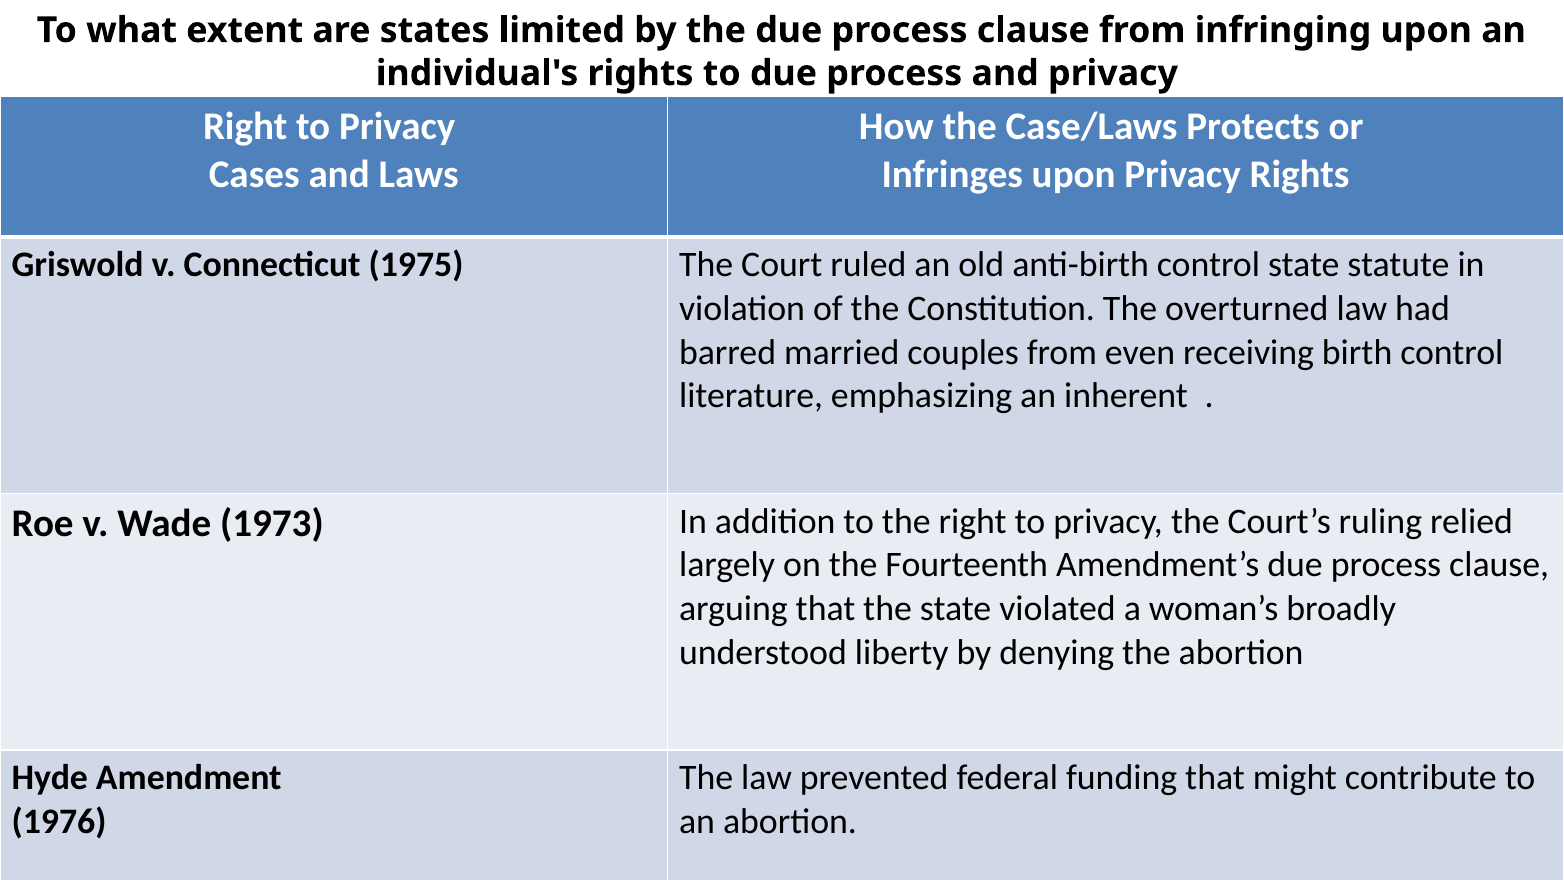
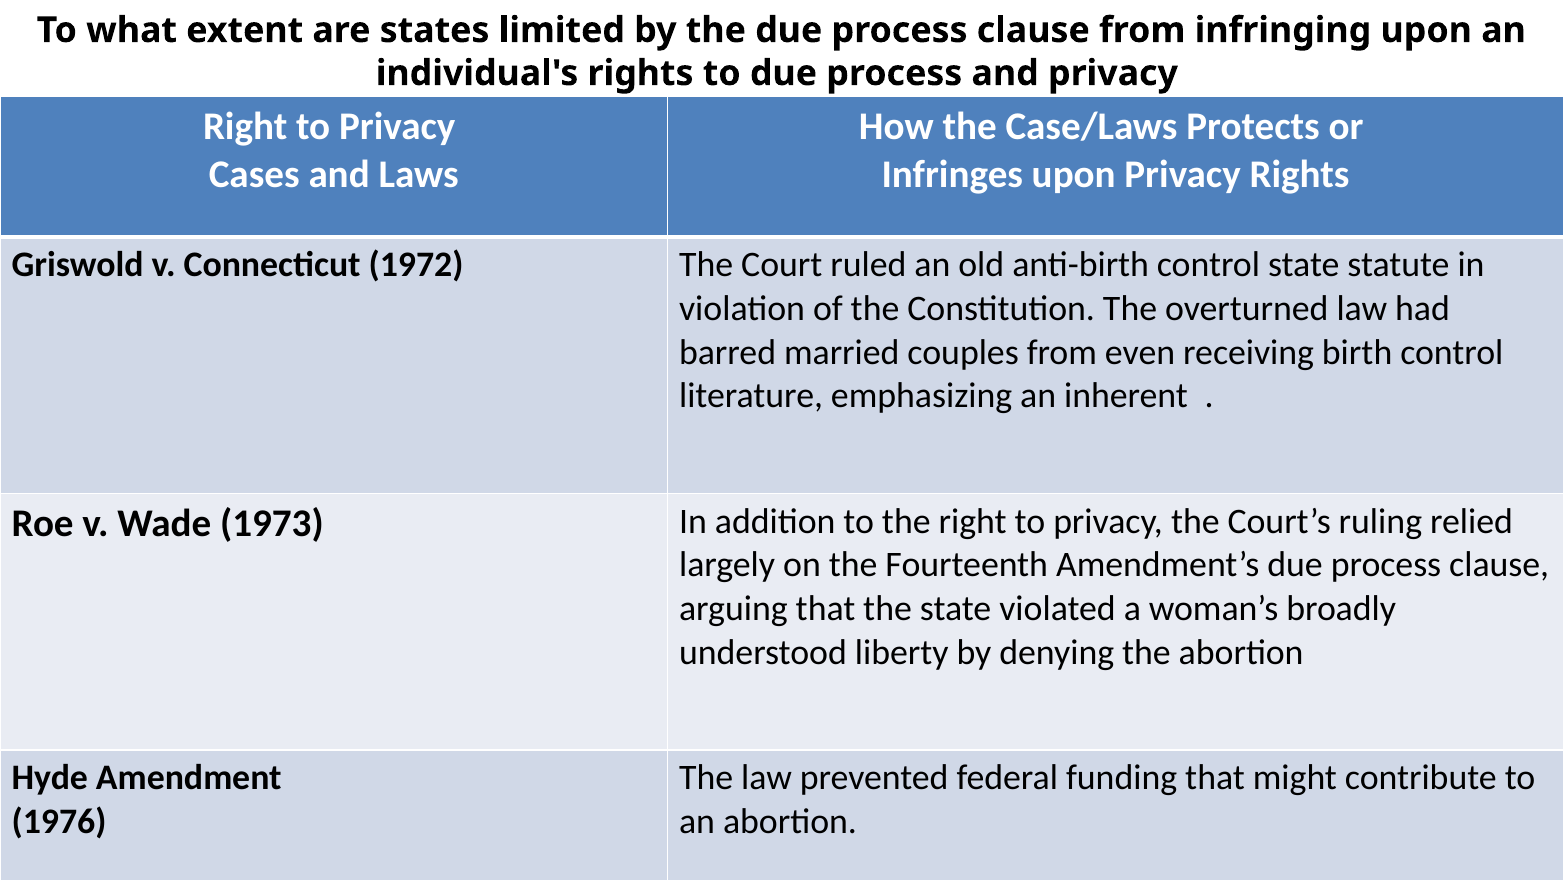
1975: 1975 -> 1972 (416, 265)
